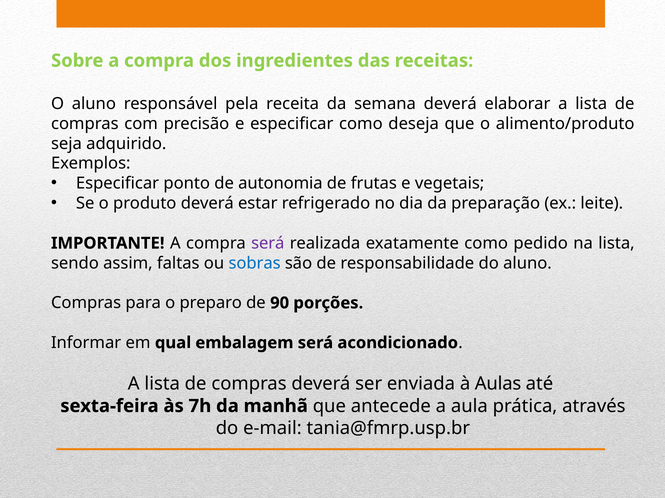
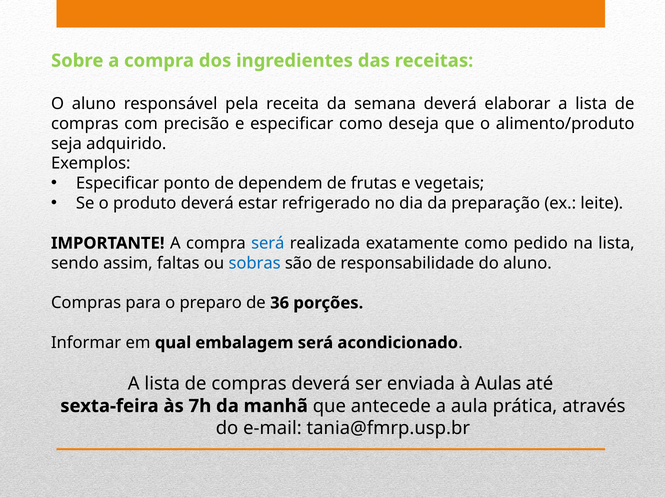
autonomia: autonomia -> dependem (280, 184)
será colour: purple -> blue (268, 244)
90: 90 -> 36 (280, 303)
